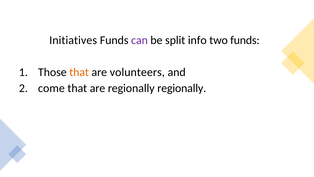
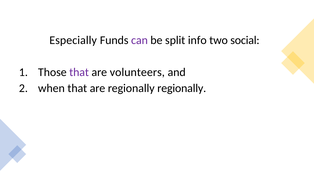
Initiatives: Initiatives -> Especially (73, 40)
two funds: funds -> social (245, 40)
that colour: orange -> purple (79, 72)
come: come -> when (51, 88)
